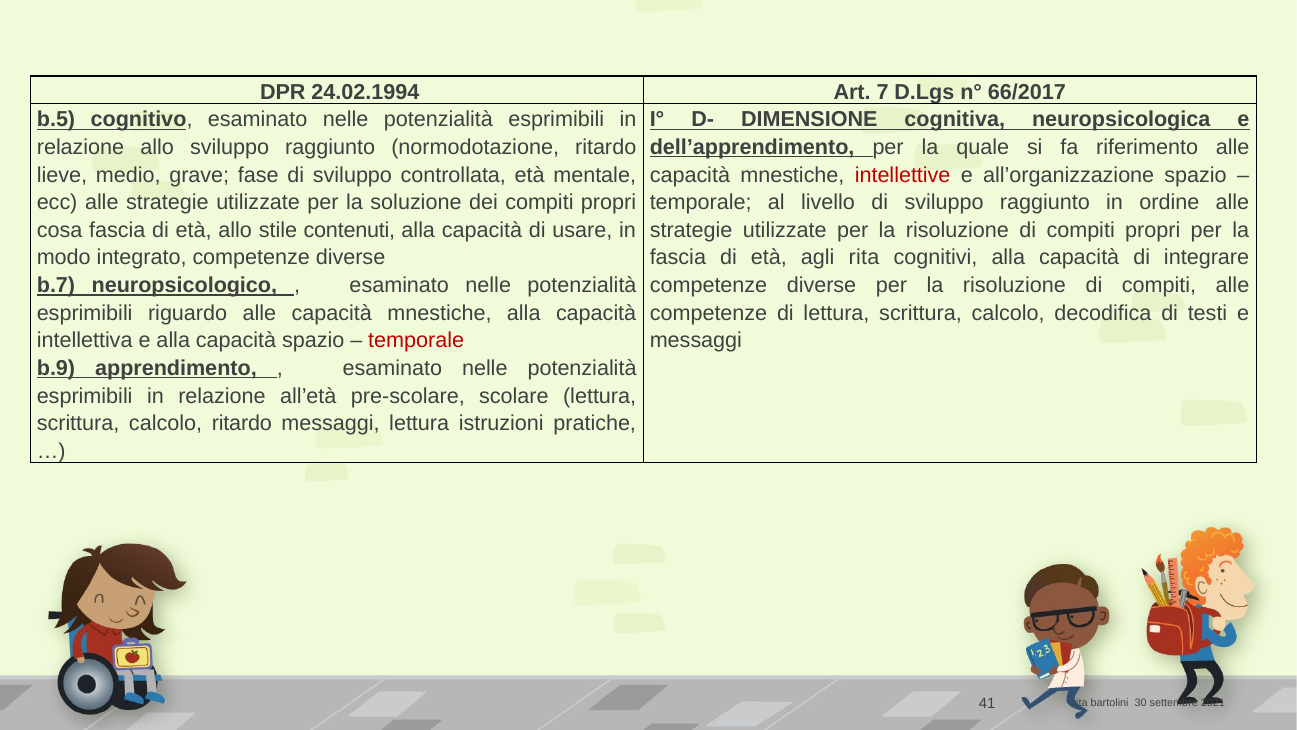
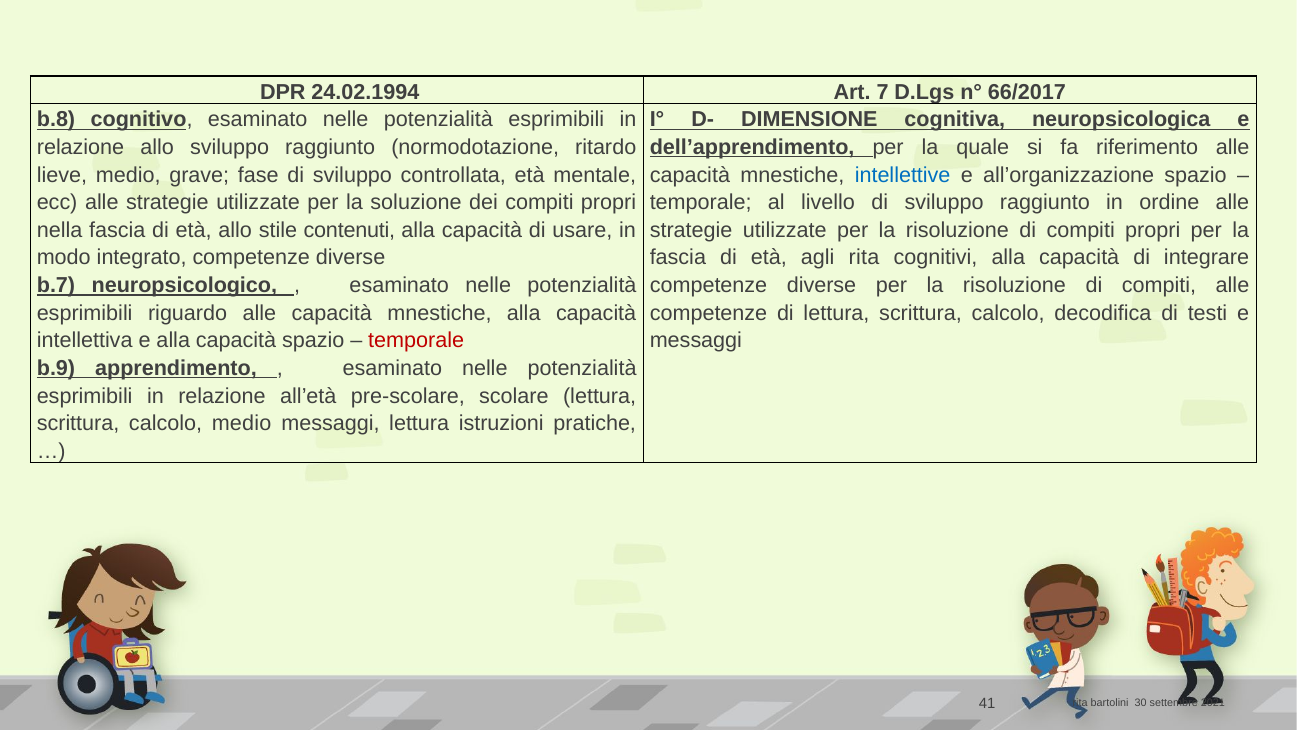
b.5: b.5 -> b.8 (56, 120)
intellettive colour: red -> blue (903, 175)
cosa: cosa -> nella (60, 230)
calcolo ritardo: ritardo -> medio (242, 423)
